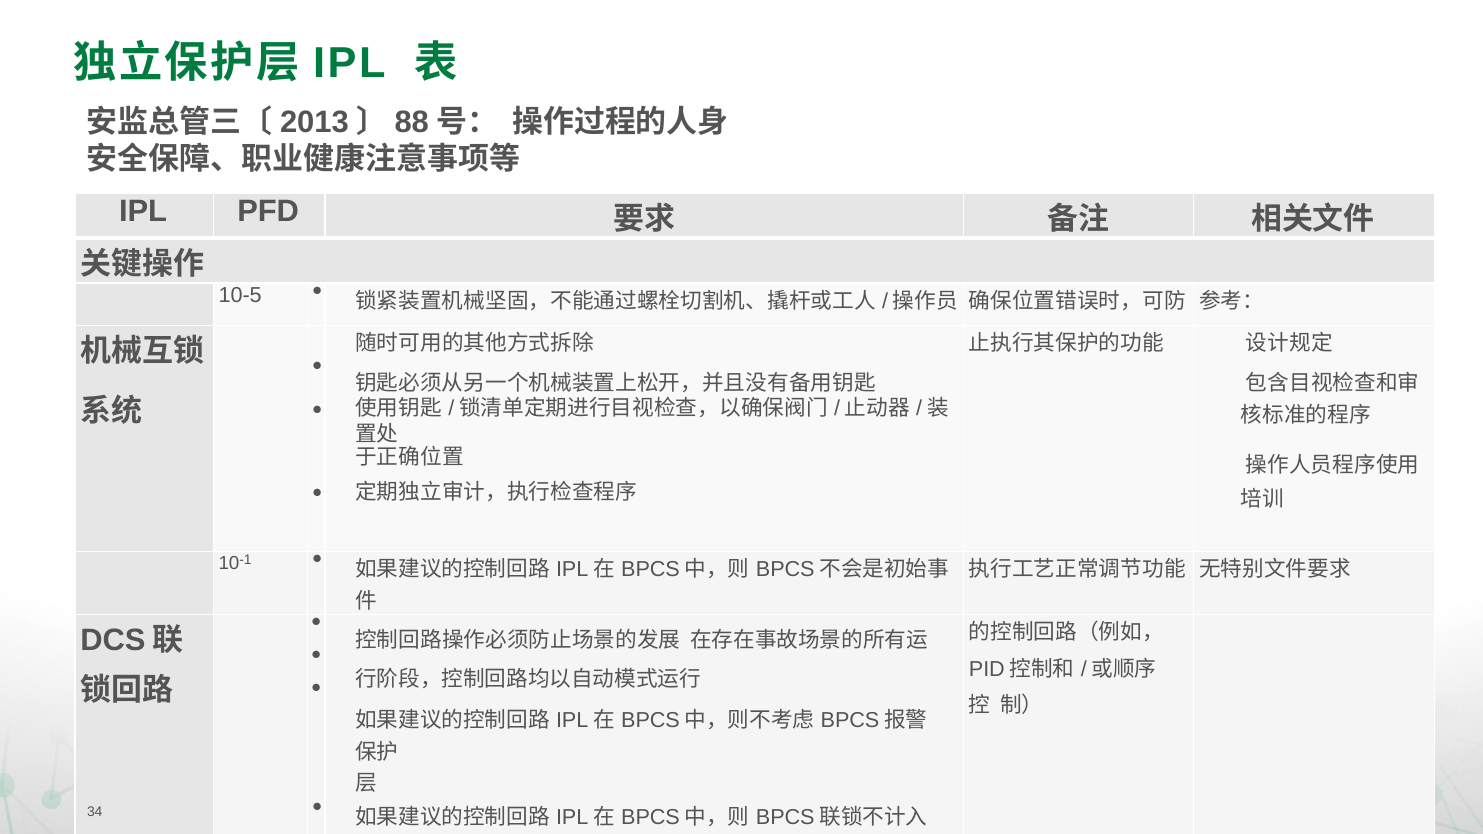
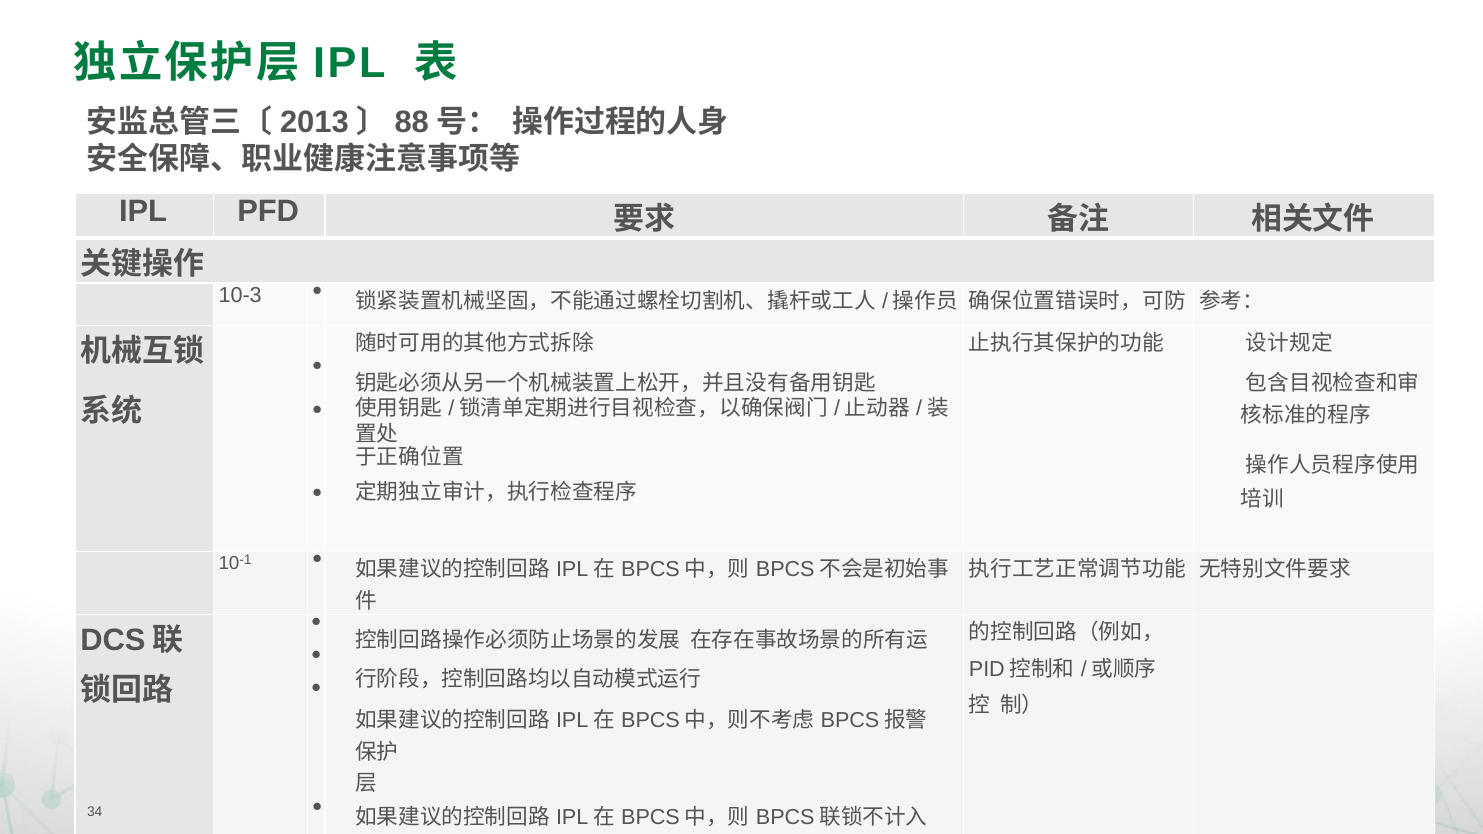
10-5: 10-5 -> 10-3 (240, 296)
